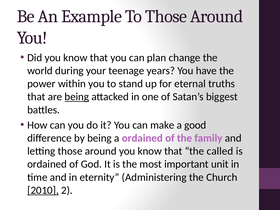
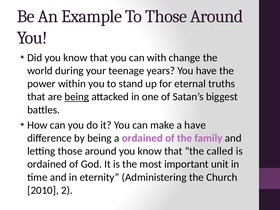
plan: plan -> with (157, 58)
a good: good -> have (195, 125)
2010 underline: present -> none (43, 190)
